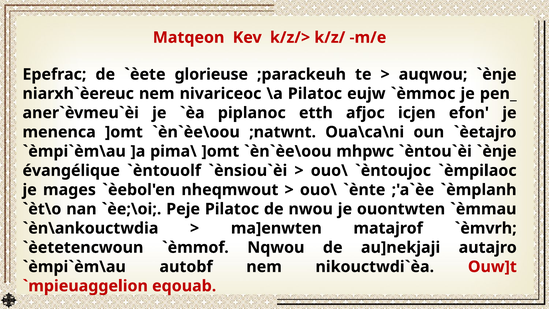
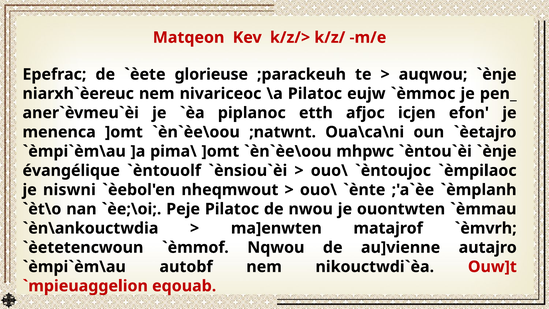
mages: mages -> niswni (69, 190)
au]nekjaji: au]nekjaji -> au]vienne (401, 247)
